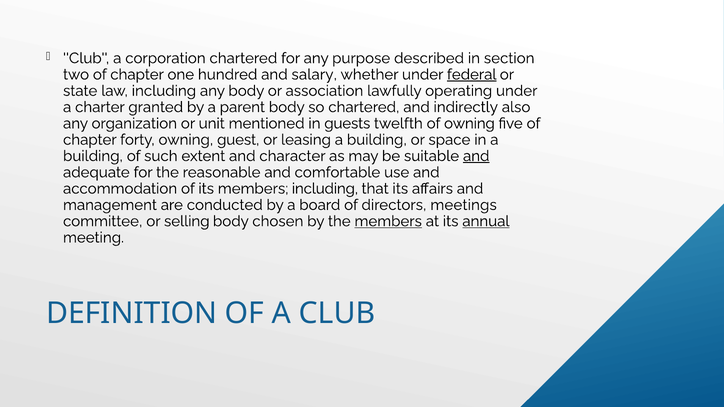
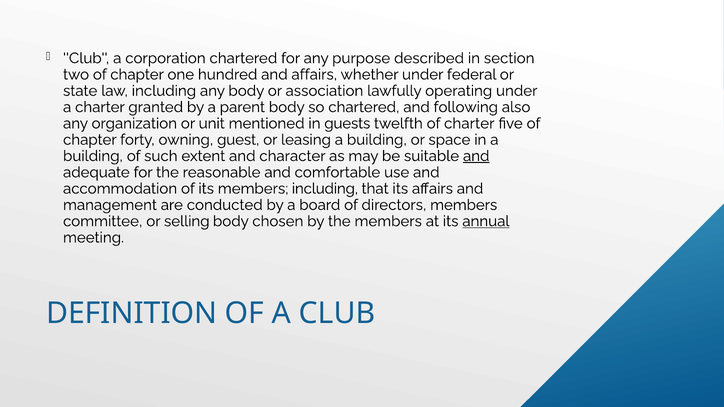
and salary: salary -> affairs (314, 75)
federal underline: present -> none (472, 75)
indirectly: indirectly -> following (466, 107)
of owning: owning -> charter (469, 123)
directors meetings: meetings -> members (464, 205)
members underline: present -> none (388, 221)
